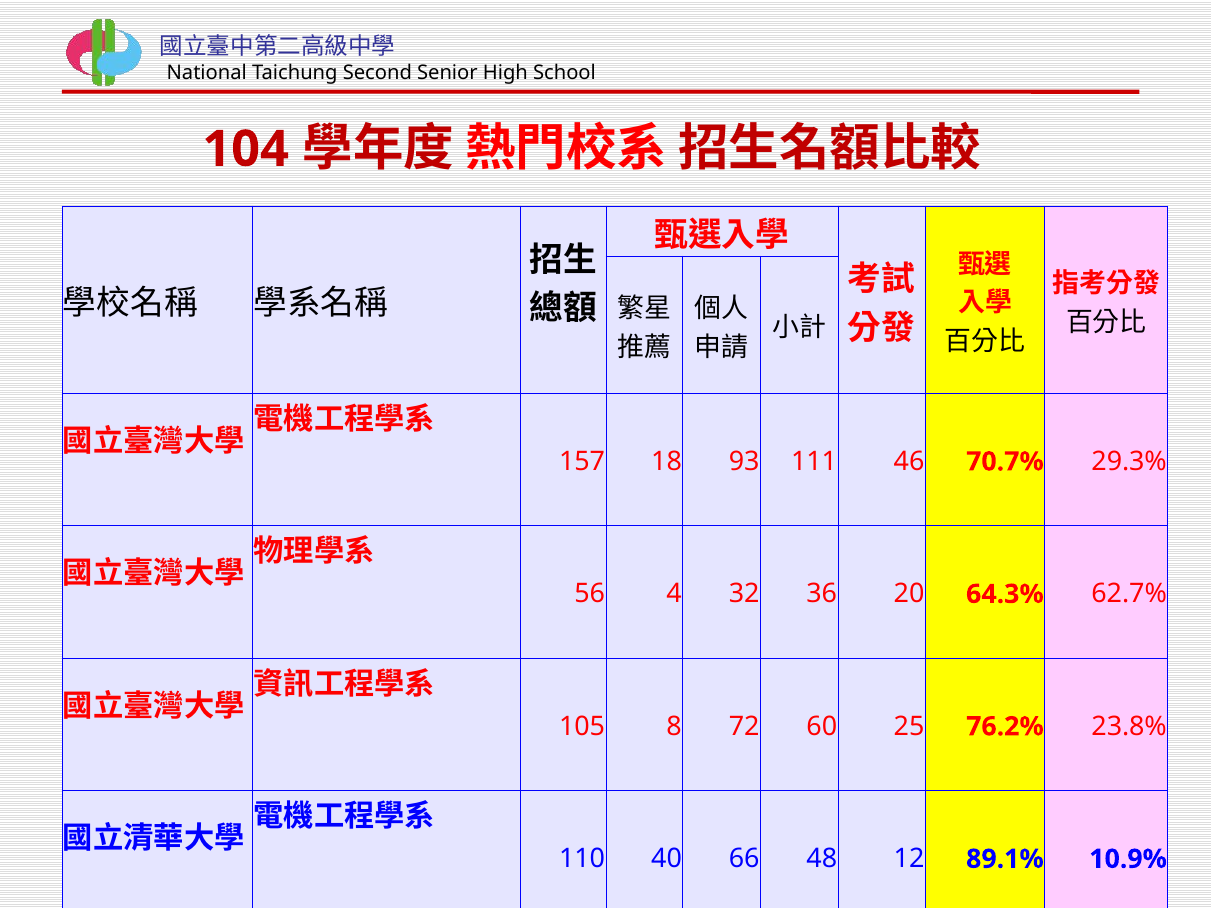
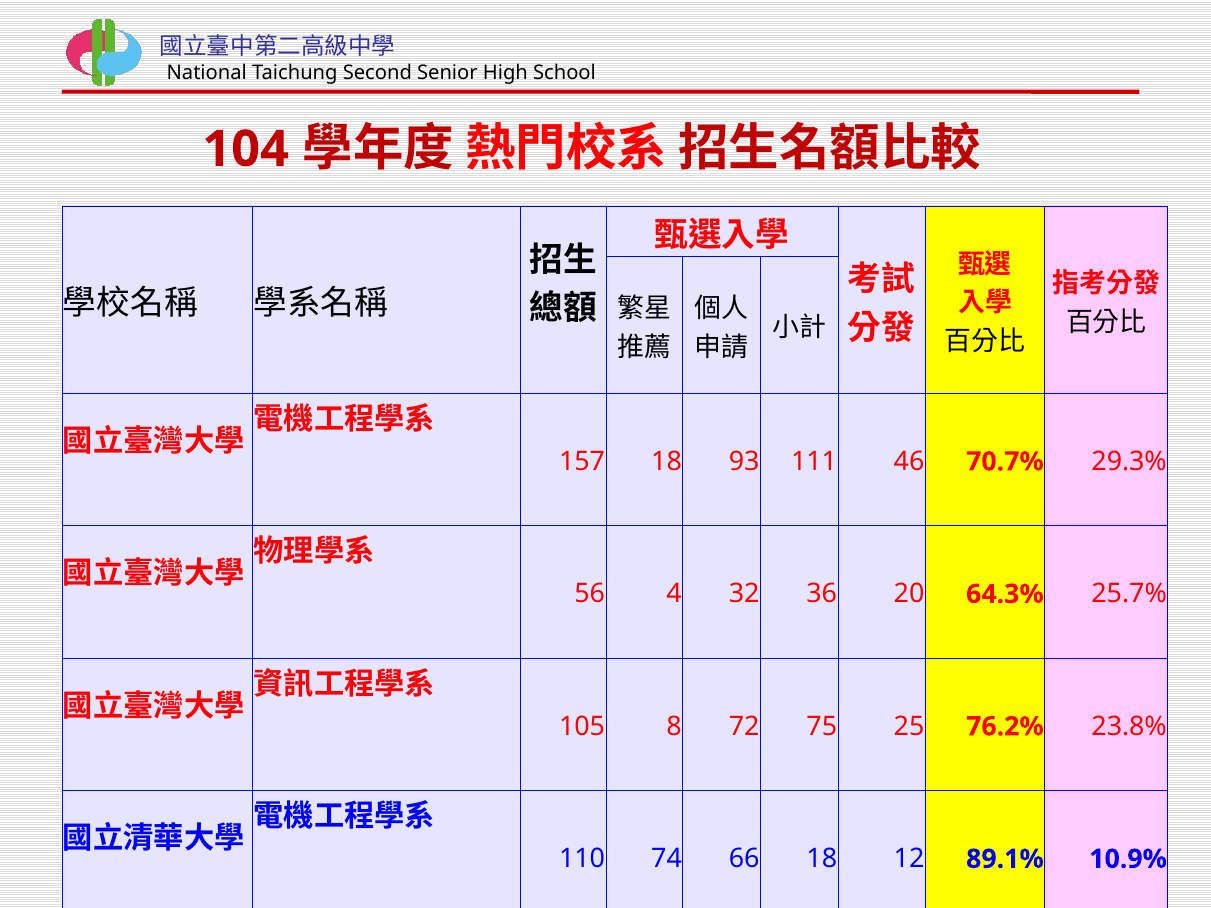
62.7%: 62.7% -> 25.7% (1129, 594)
60: 60 -> 75 (822, 727)
40: 40 -> 74 (667, 859)
66 48: 48 -> 18 (822, 859)
